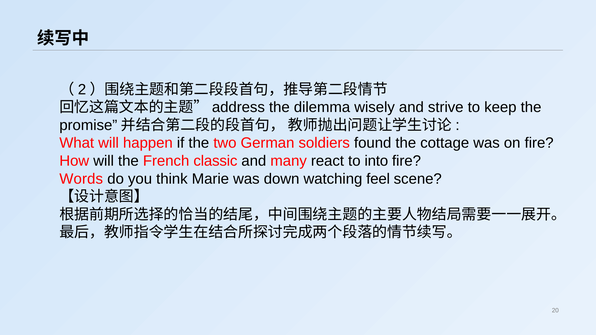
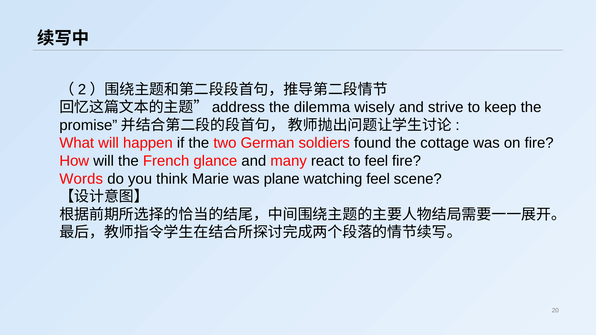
classic: classic -> glance (215, 161)
to into: into -> feel (376, 161)
down: down -> plane (282, 179)
